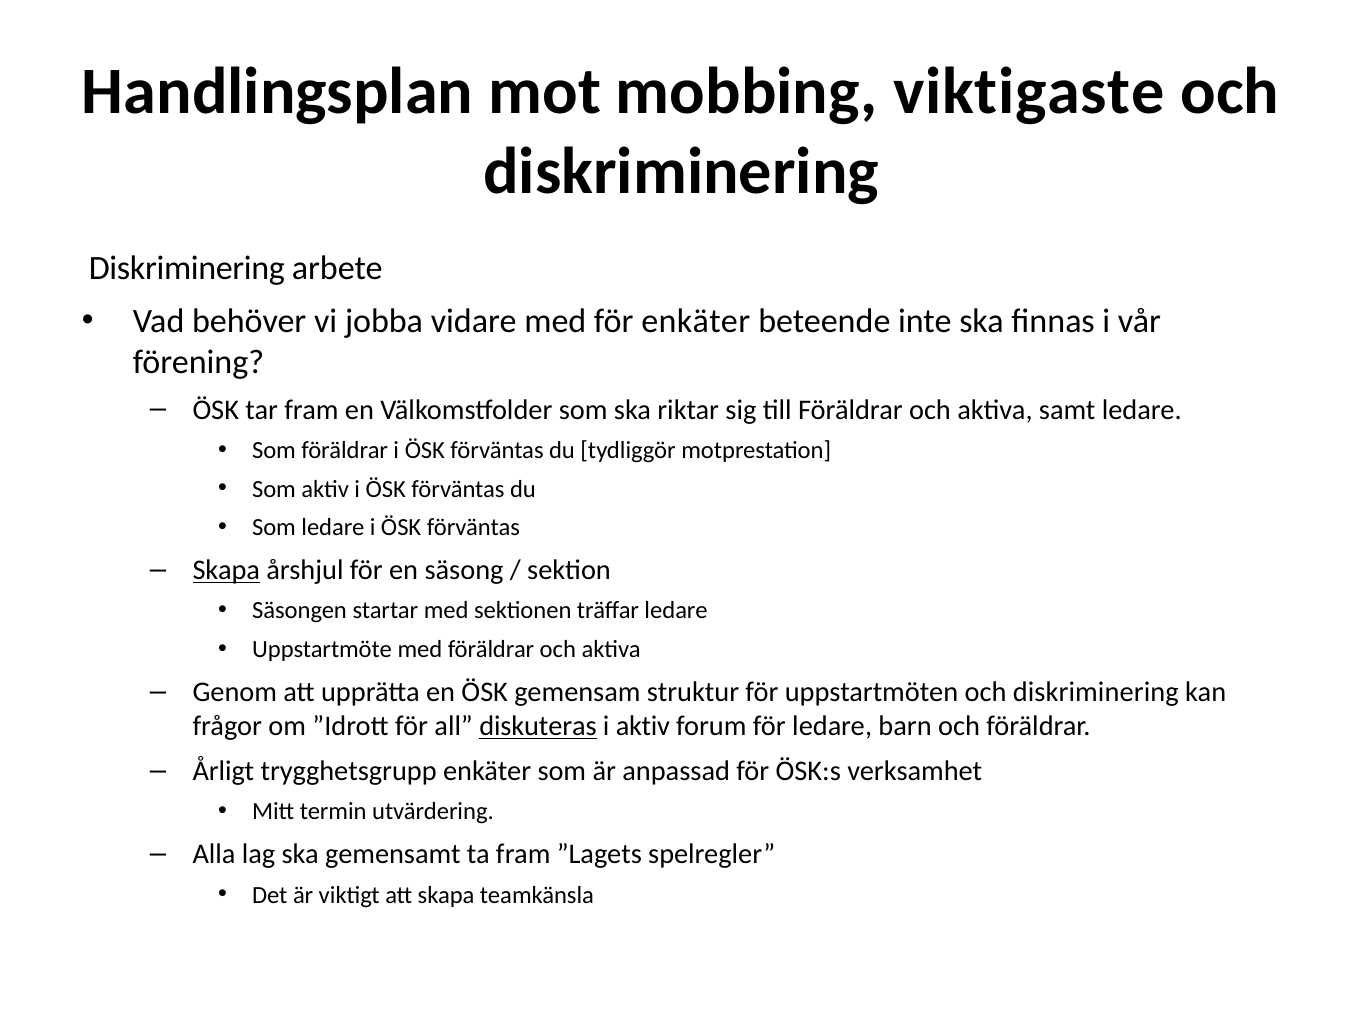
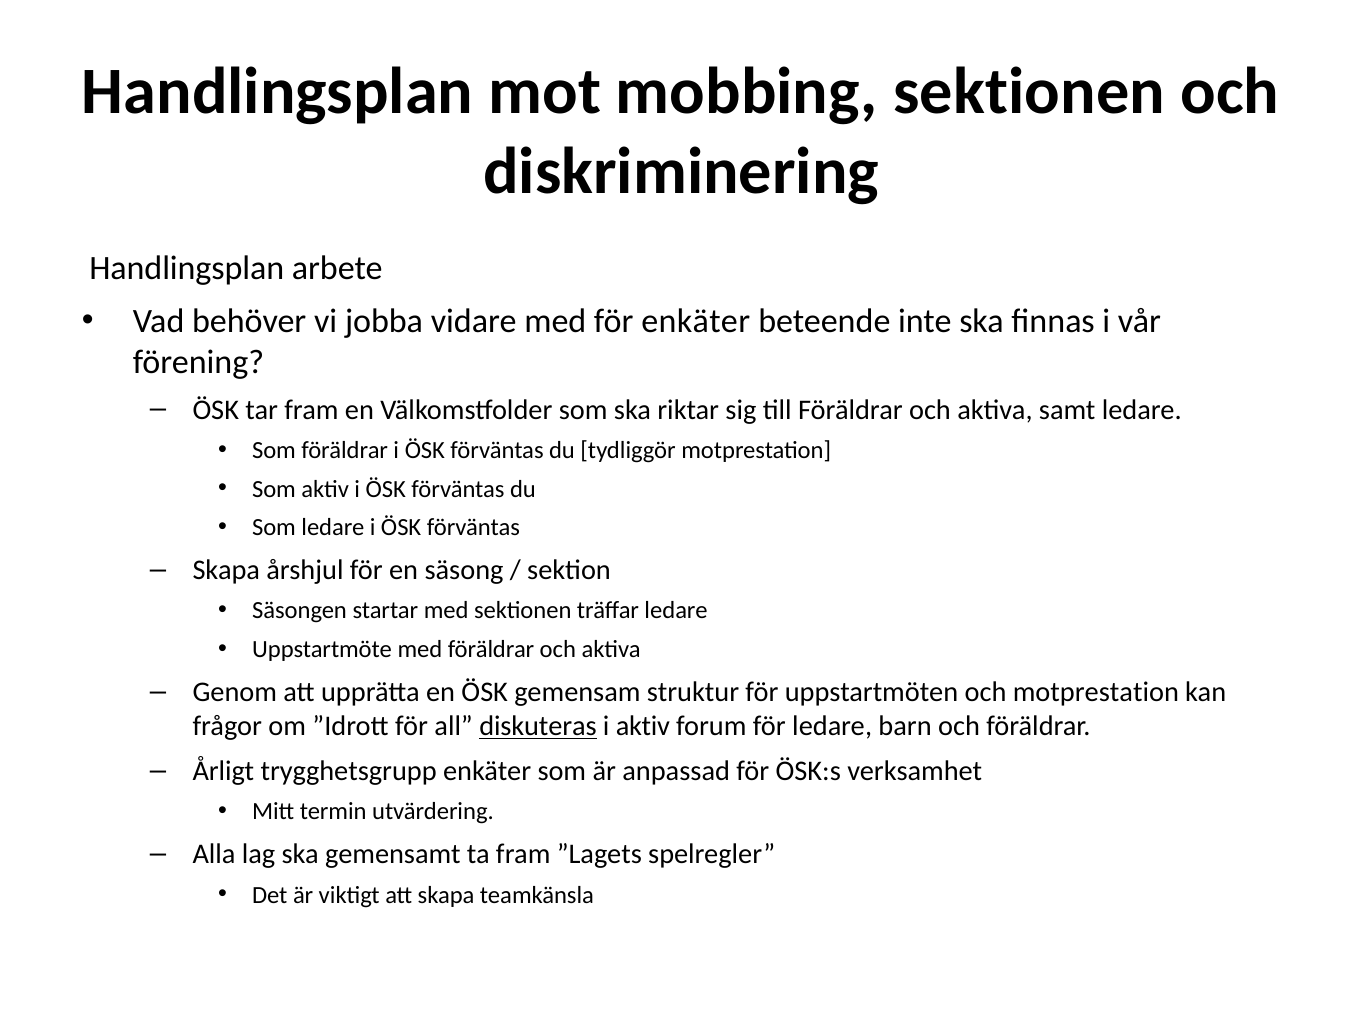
mobbing viktigaste: viktigaste -> sektionen (1029, 92)
Diskriminering: Diskriminering -> Handlingsplan (187, 268)
Skapa underline: present -> none (226, 570)
uppstartmöten och diskriminering: diskriminering -> motprestation (1096, 692)
